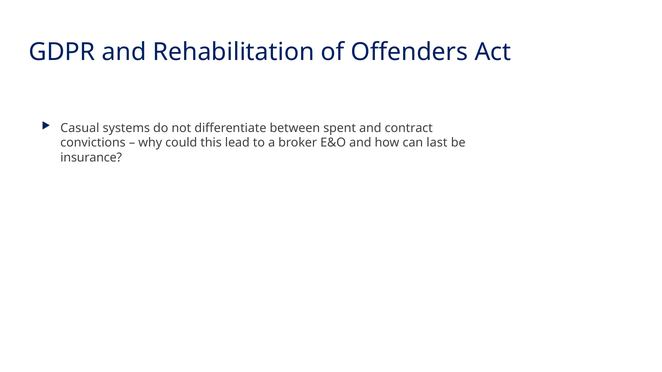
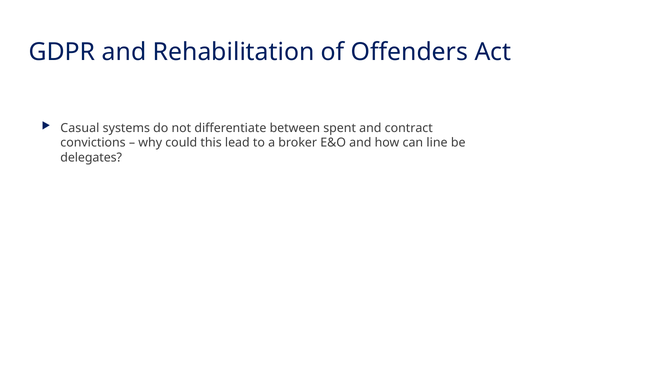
last: last -> line (437, 143)
insurance: insurance -> delegates (91, 158)
